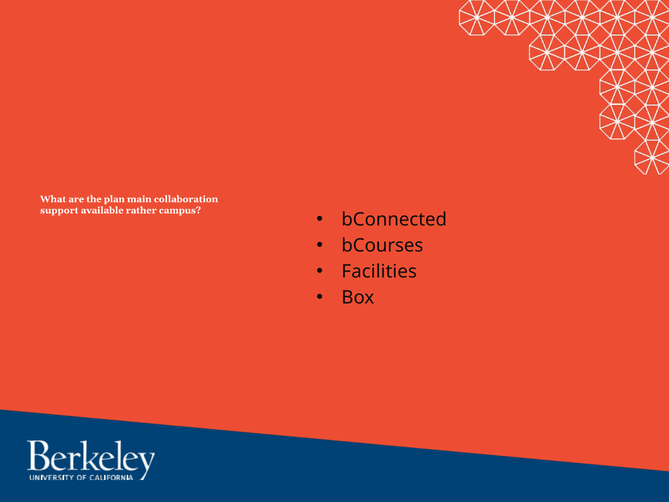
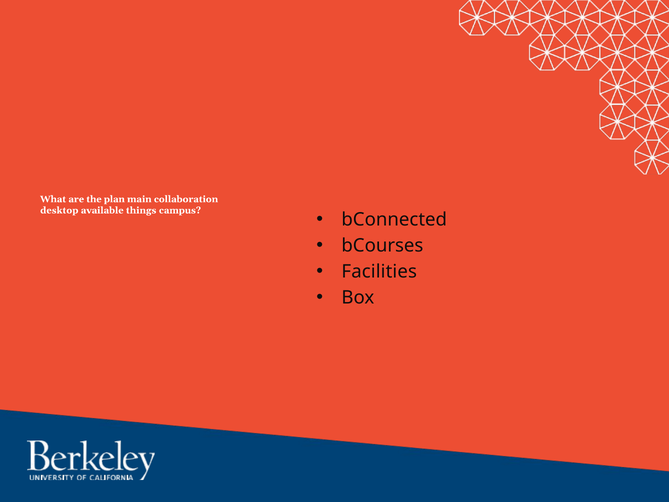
support: support -> desktop (59, 210)
rather: rather -> things (141, 210)
